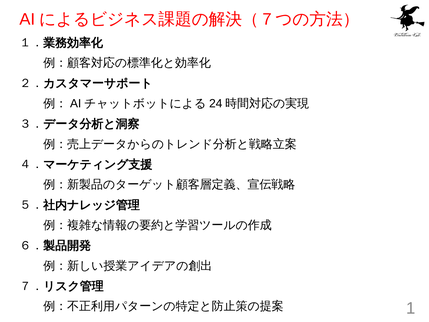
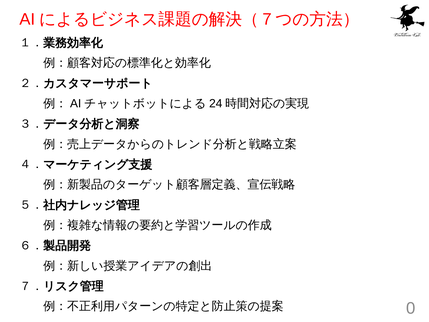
1: 1 -> 0 (411, 308)
